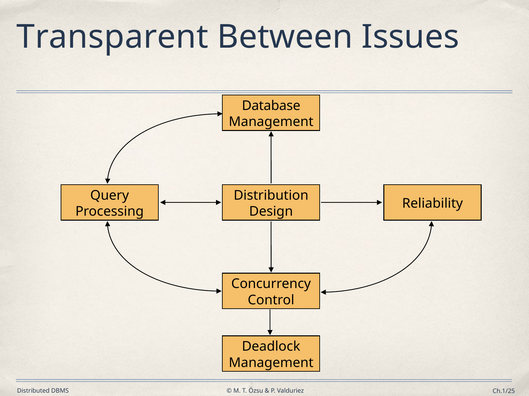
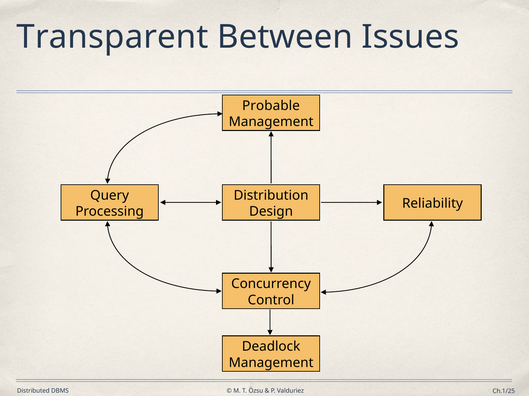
Database: Database -> Probable (271, 106)
